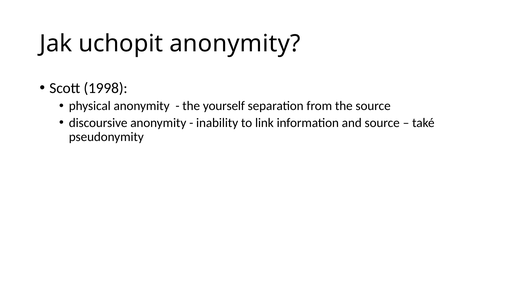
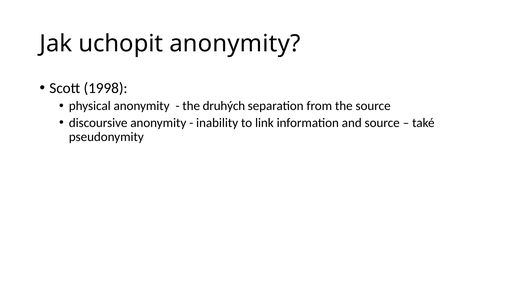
yourself: yourself -> druhých (224, 106)
